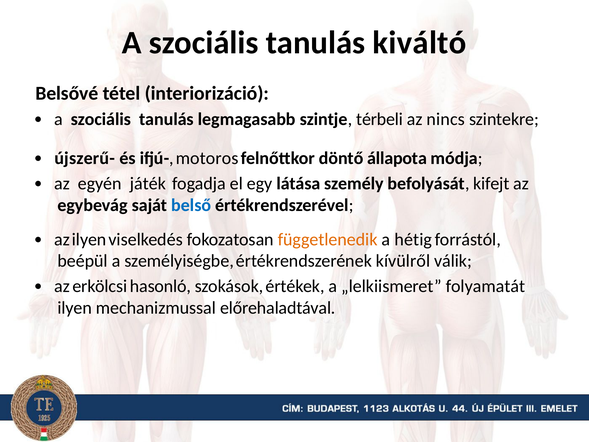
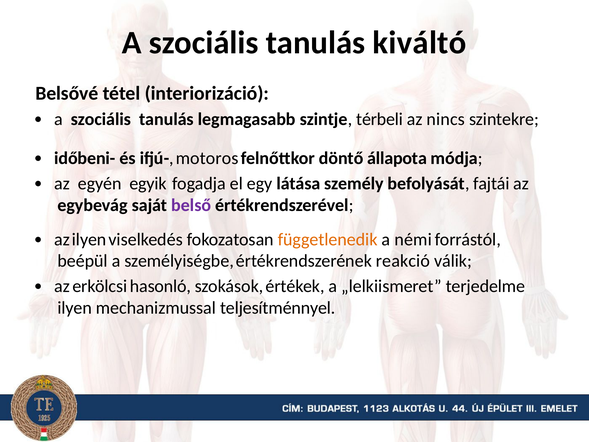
újszerű-: újszerű- -> időbeni- (85, 158)
játék: játék -> egyik (148, 183)
kifejt: kifejt -> fajtái (491, 183)
belső colour: blue -> purple (191, 205)
hétig: hétig -> némi (413, 239)
kívülről: kívülről -> reakció (403, 261)
folyamatát: folyamatát -> terjedelme (485, 286)
előrehaladtával: előrehaladtával -> teljesítménnyel (278, 308)
